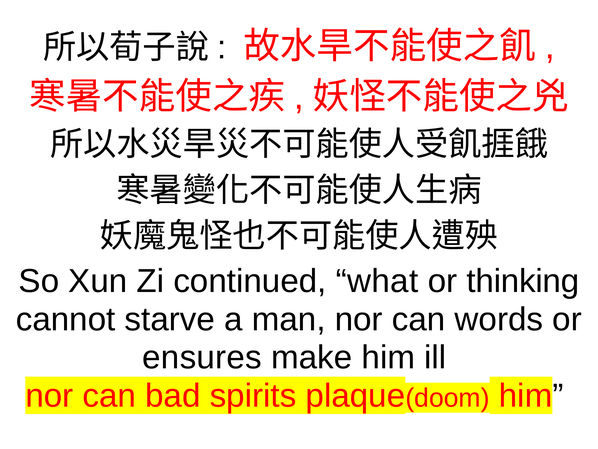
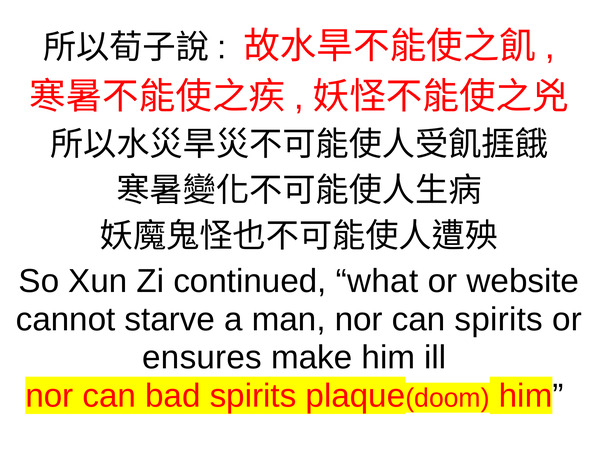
thinking: thinking -> website (523, 281)
can words: words -> spirits (499, 319)
